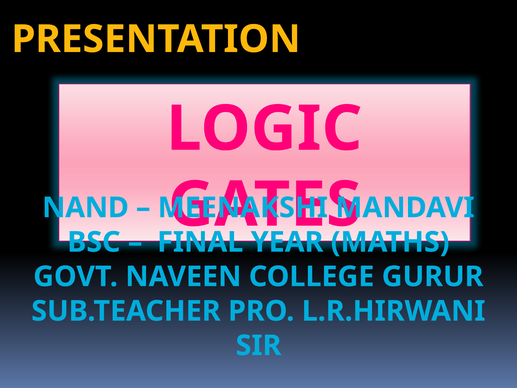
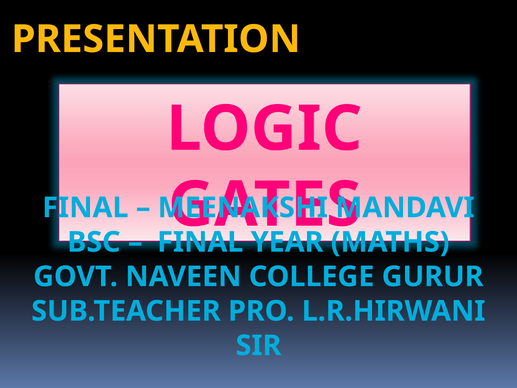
NAND: NAND -> FINAL (85, 208)
